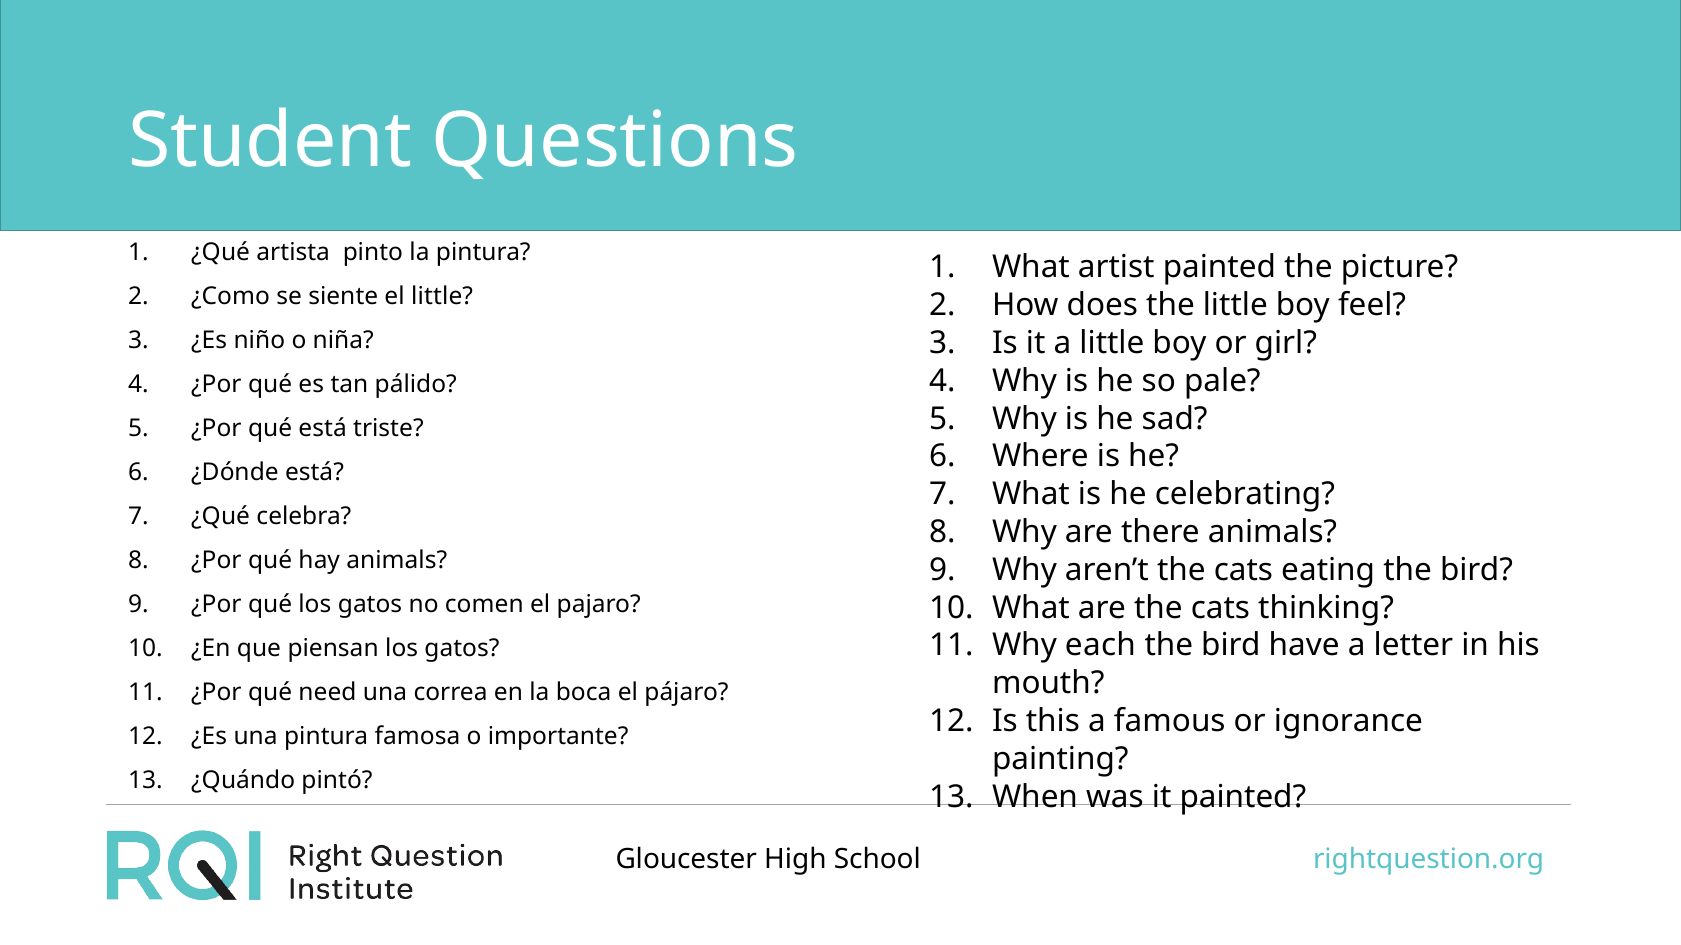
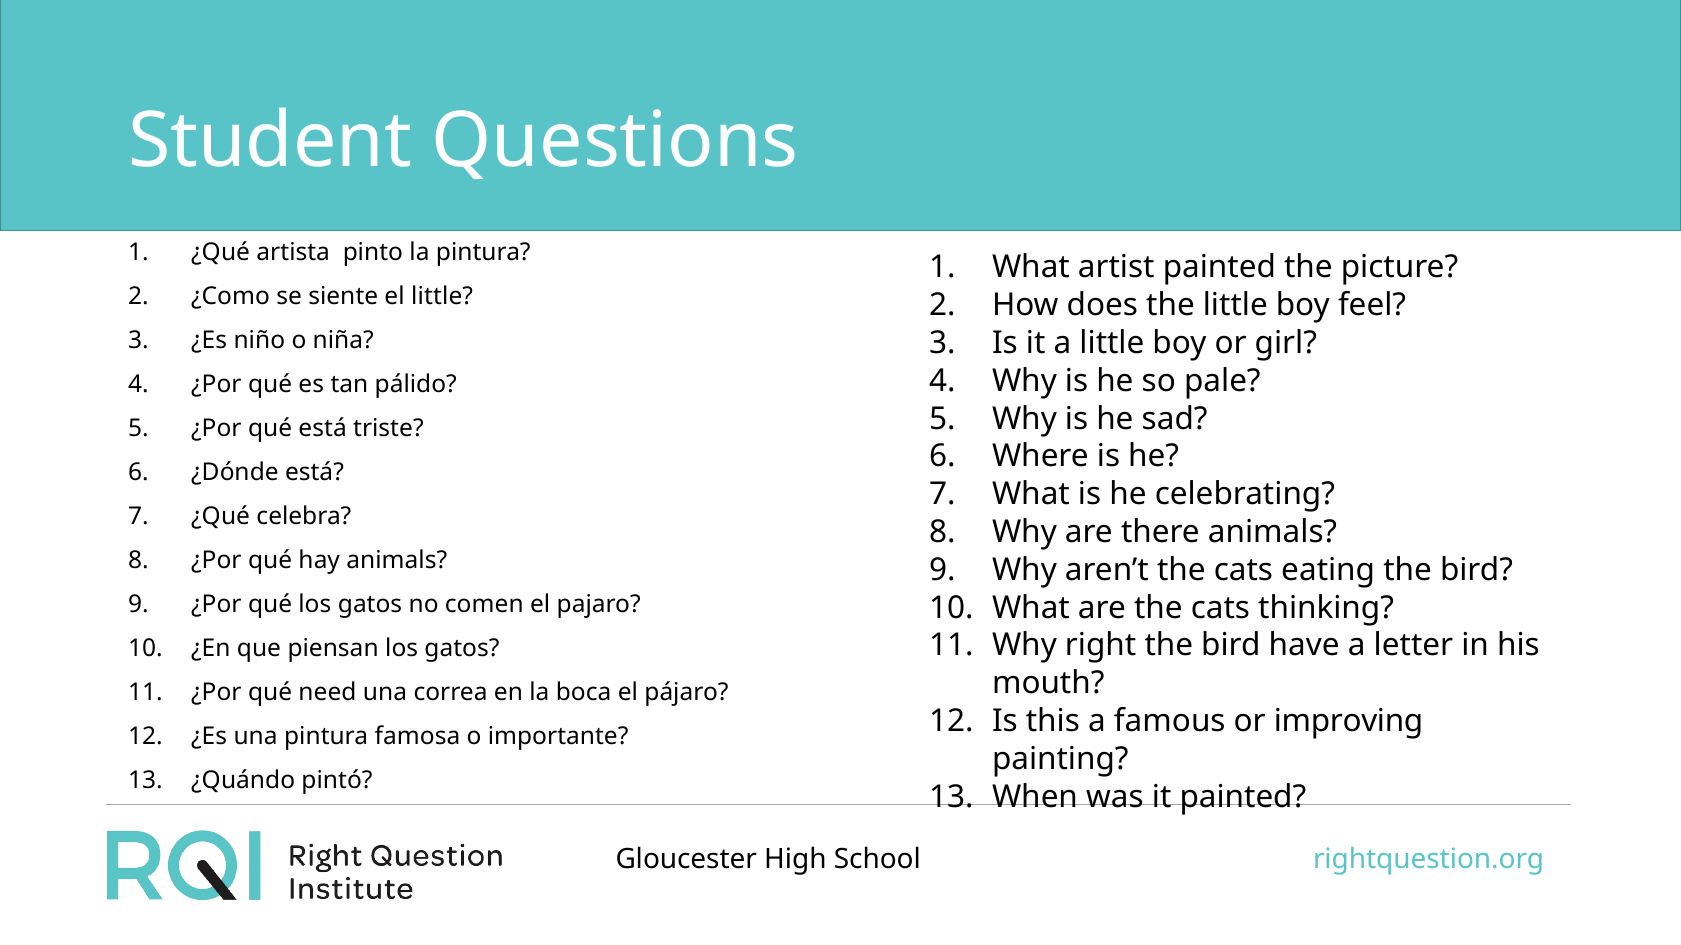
each: each -> right (1101, 646)
ignorance: ignorance -> improving (1349, 722)
